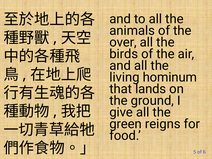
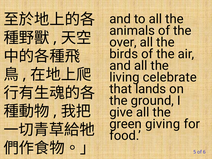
hominum: hominum -> celebrate (170, 77)
reigns: reigns -> giving (163, 124)
